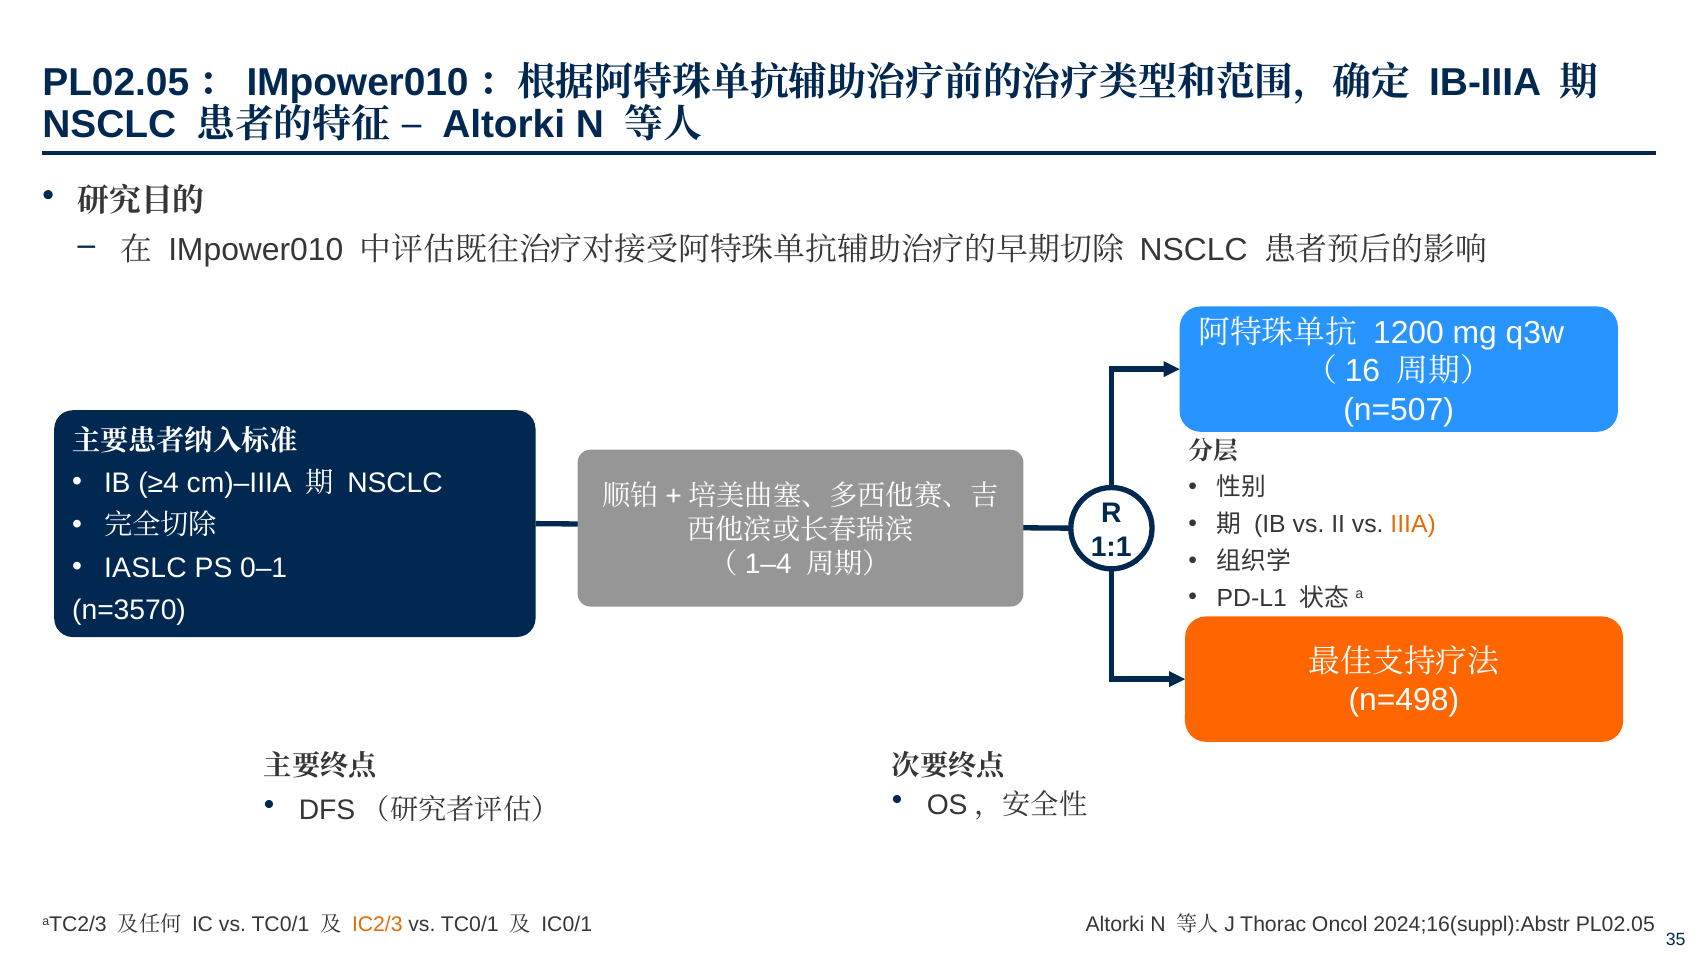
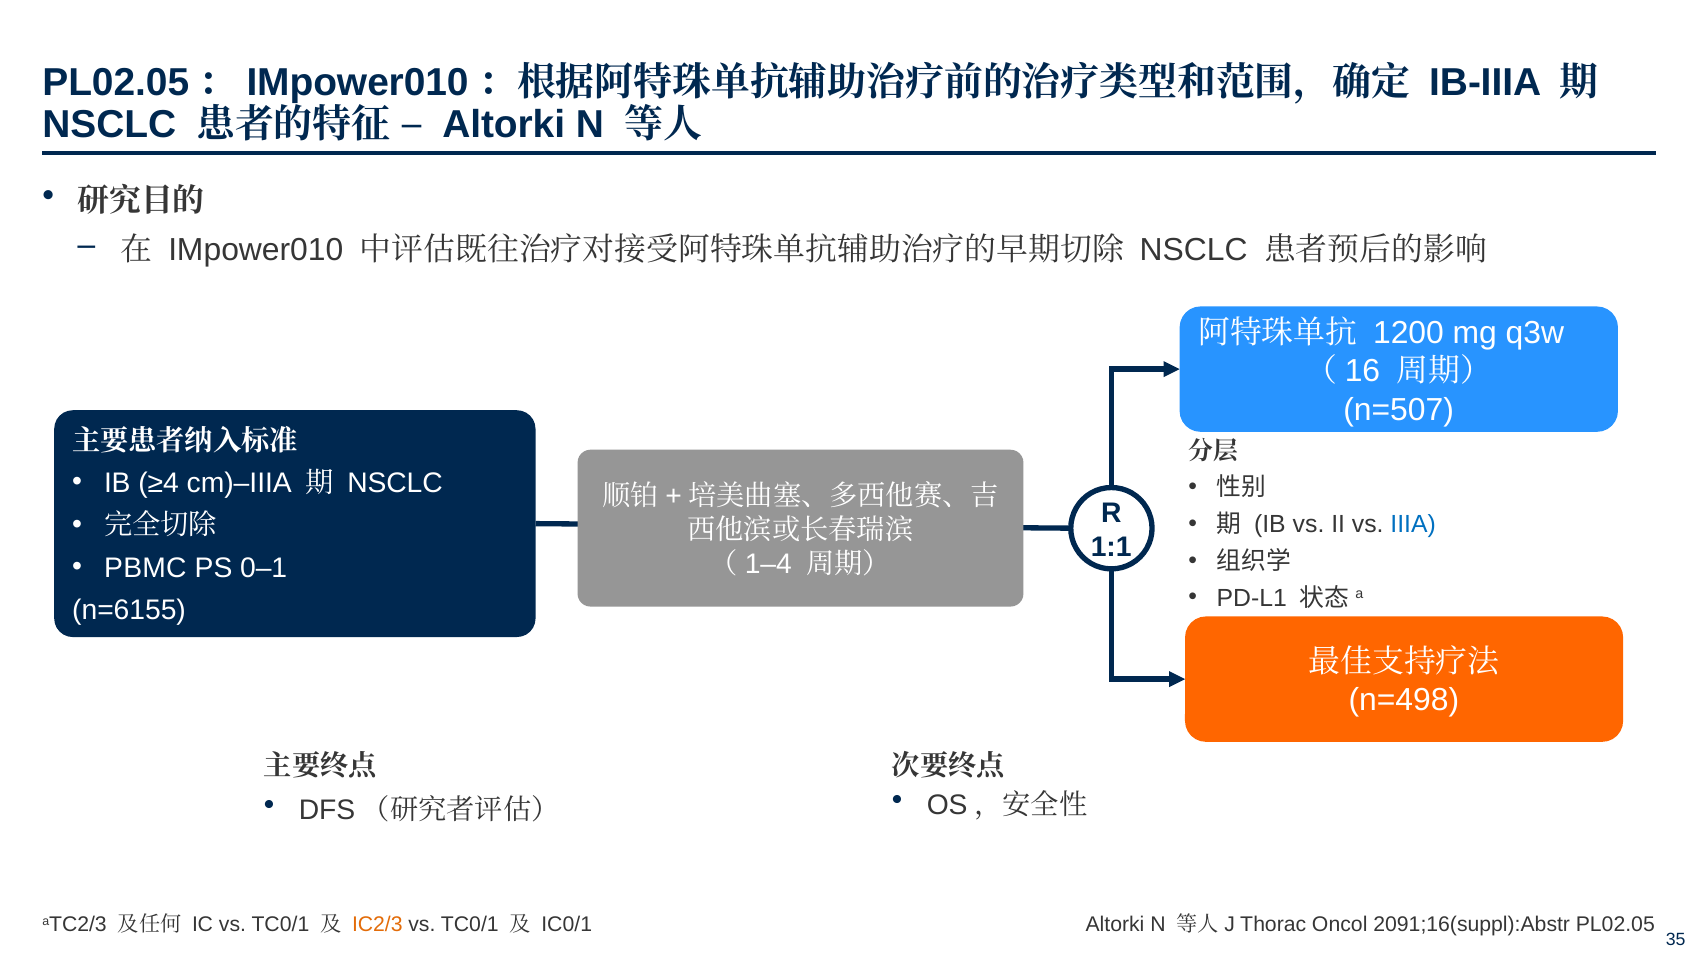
IIIA colour: orange -> blue (1413, 524)
IASLC: IASLC -> PBMC (145, 568)
n=3570: n=3570 -> n=6155 (129, 610)
2024;16(suppl):Abstr: 2024;16(suppl):Abstr -> 2091;16(suppl):Abstr (1472, 925)
